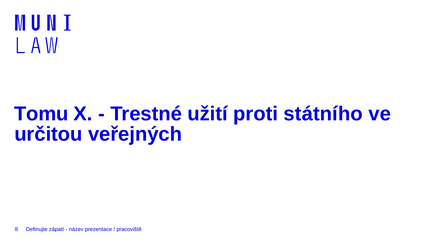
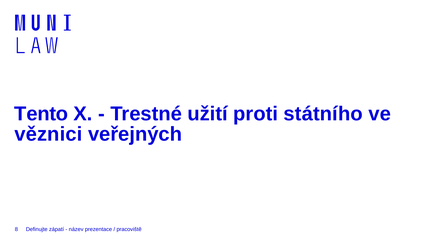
Tomu: Tomu -> Tento (41, 114)
určitou: určitou -> věznici (48, 134)
